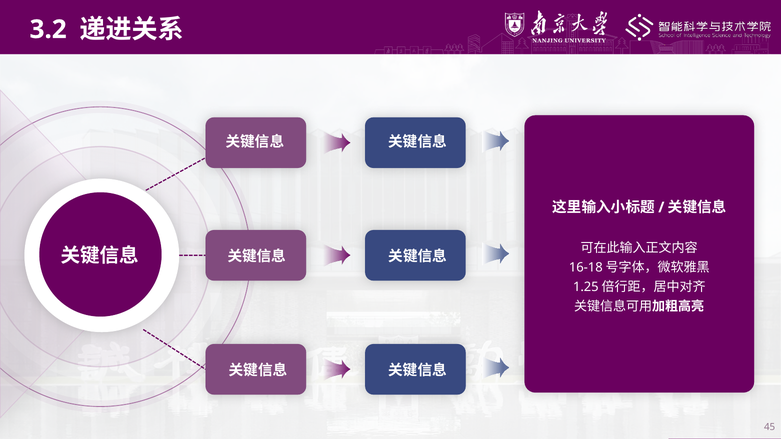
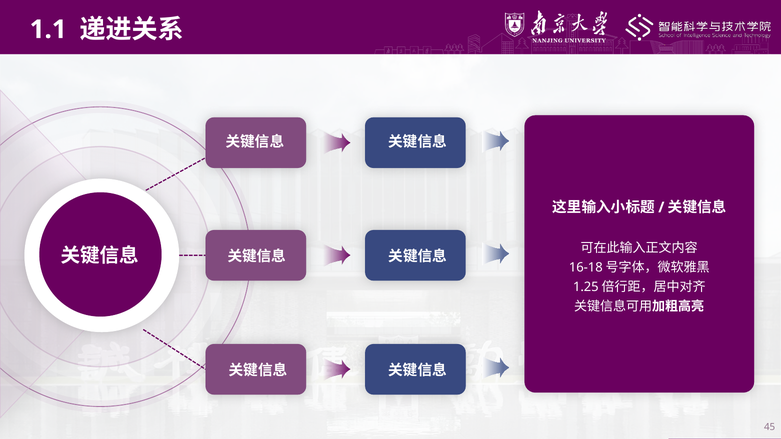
3.2: 3.2 -> 1.1 (48, 29)
